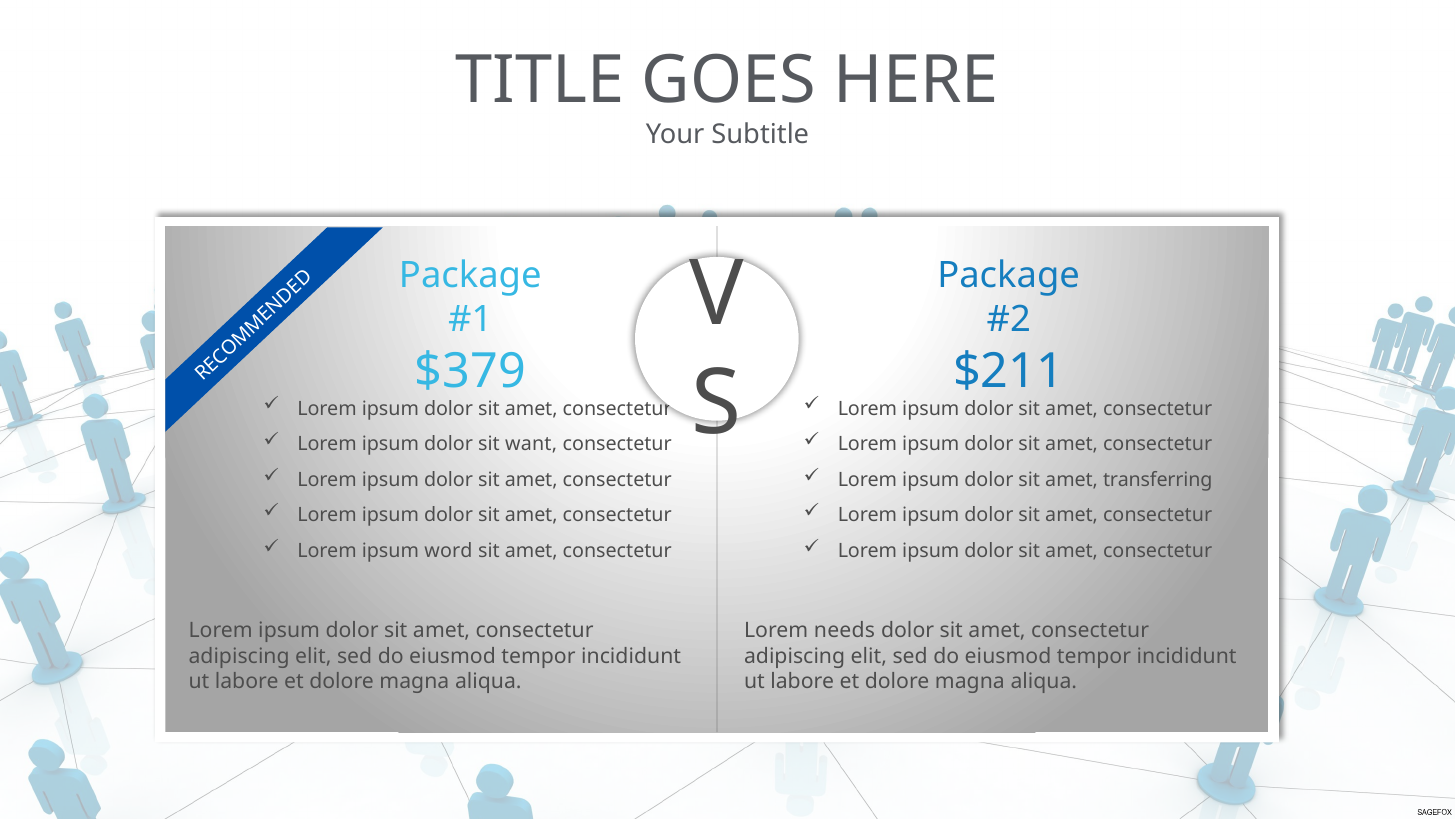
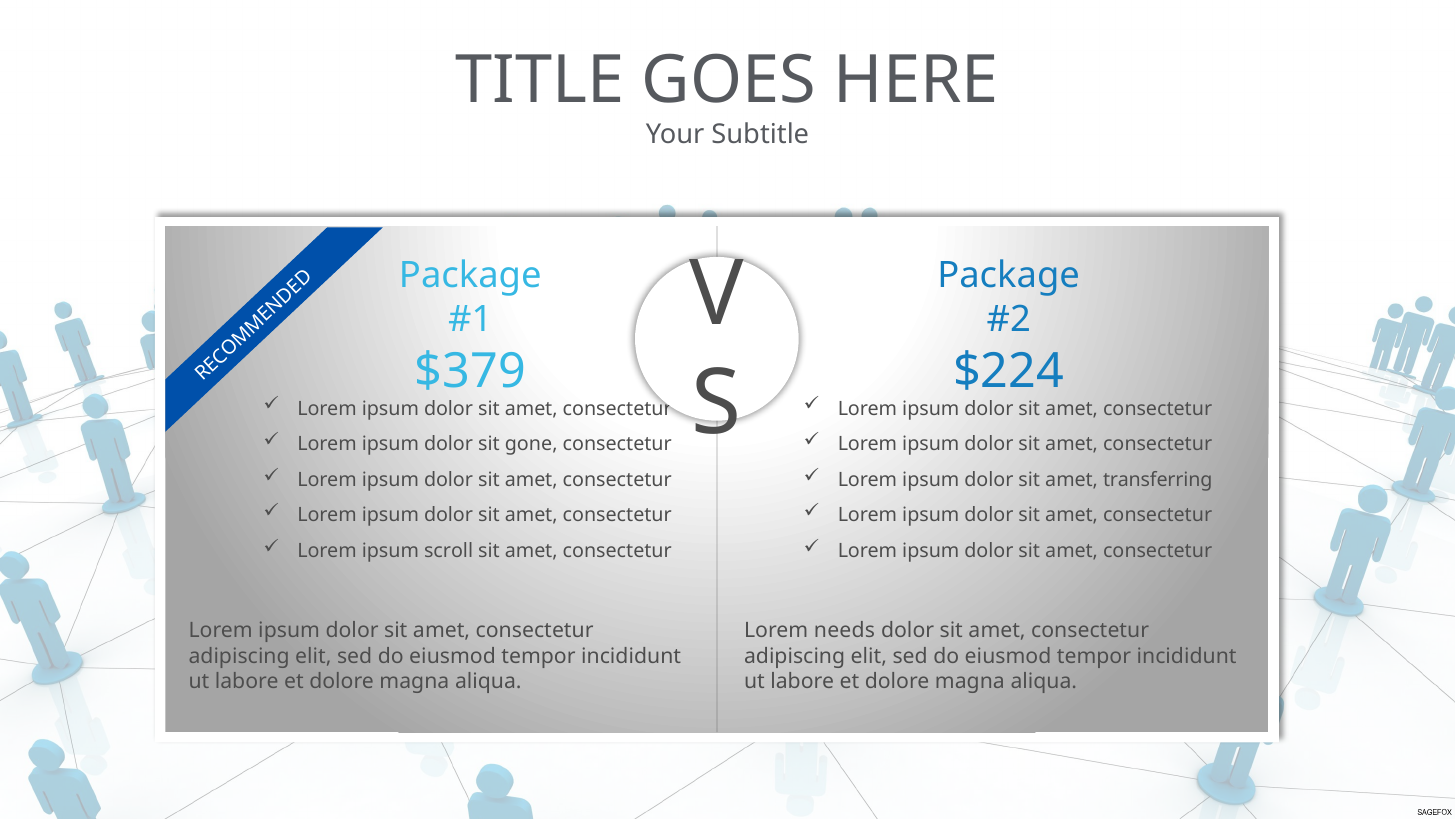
$211: $211 -> $224 (1009, 371)
want: want -> gone (531, 444)
word: word -> scroll (449, 550)
